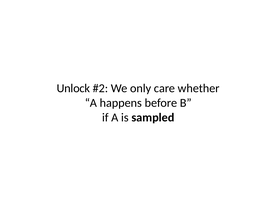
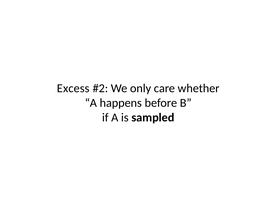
Unlock: Unlock -> Excess (73, 89)
